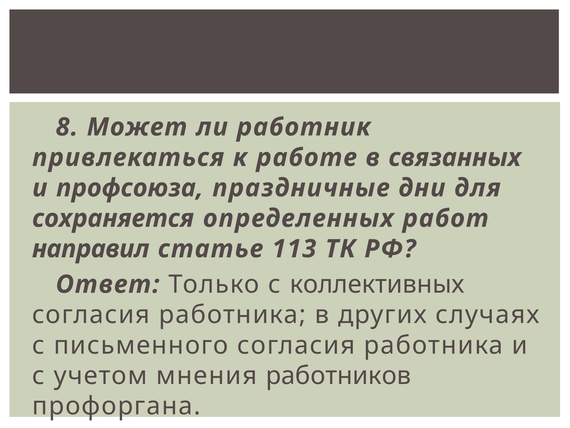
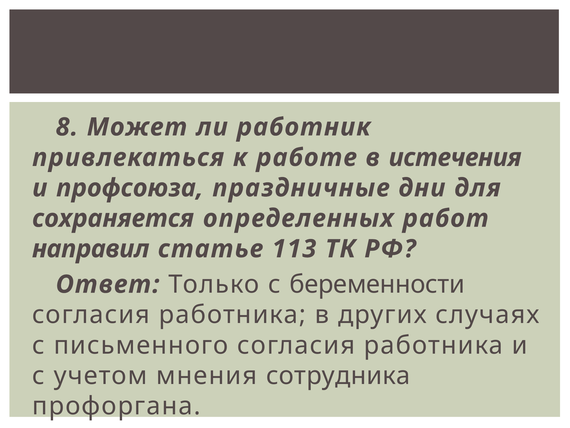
связанных: связанных -> истечения (455, 157)
коллективных: коллективных -> беременности (377, 284)
работников: работников -> сотрудника (338, 375)
